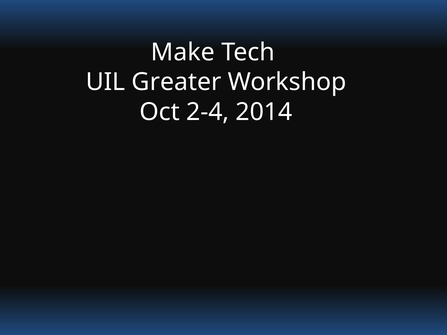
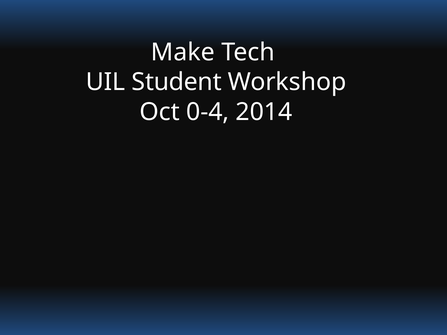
Greater: Greater -> Student (177, 82)
2-4: 2-4 -> 0-4 (208, 112)
